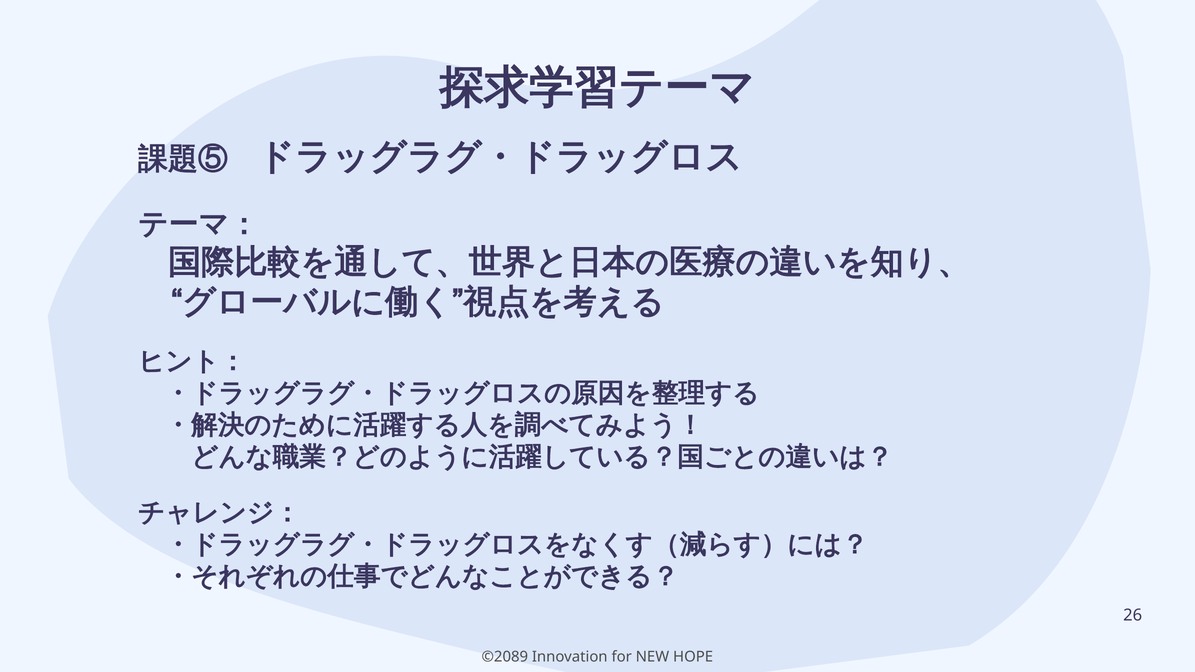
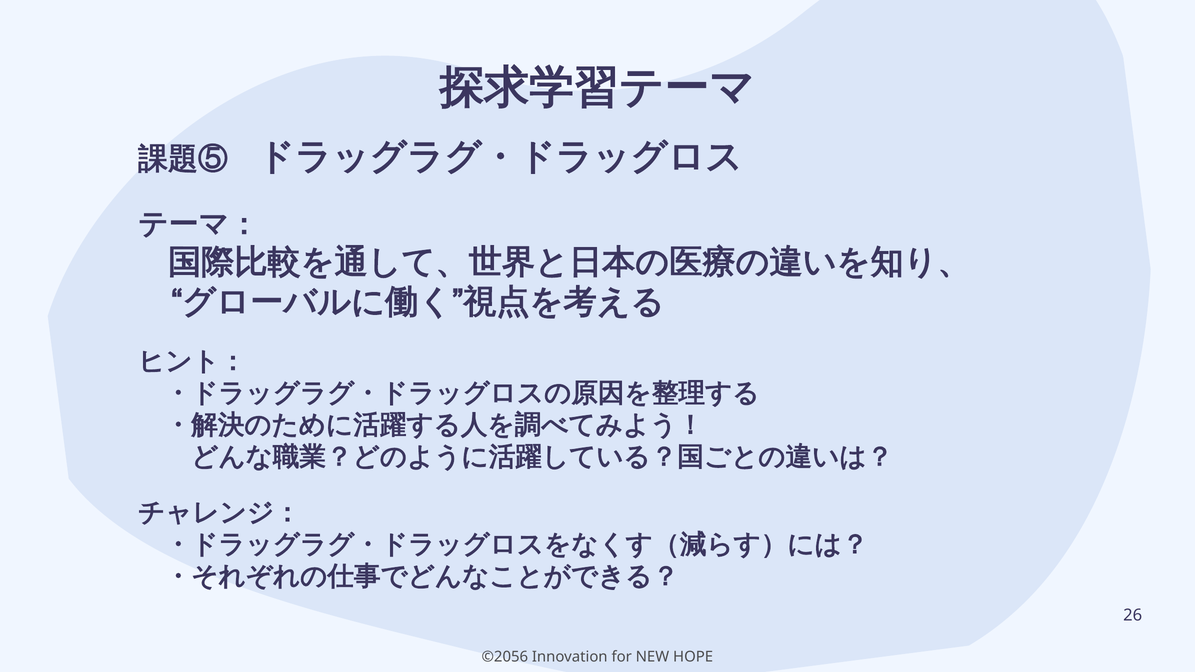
©2089: ©2089 -> ©2056 (505, 657)
